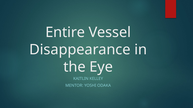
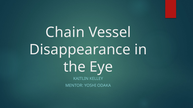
Entire: Entire -> Chain (65, 32)
